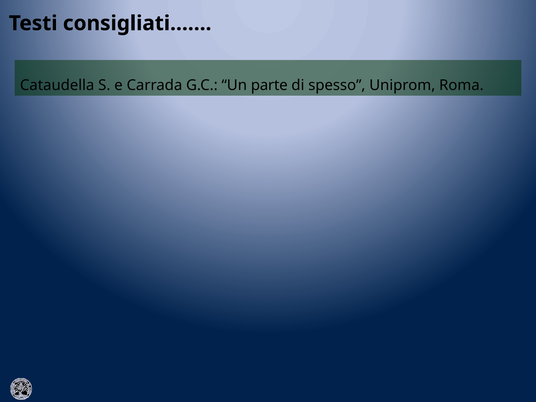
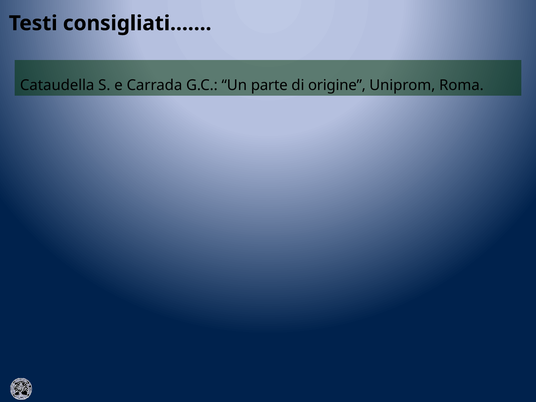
spesso: spesso -> origine (337, 85)
